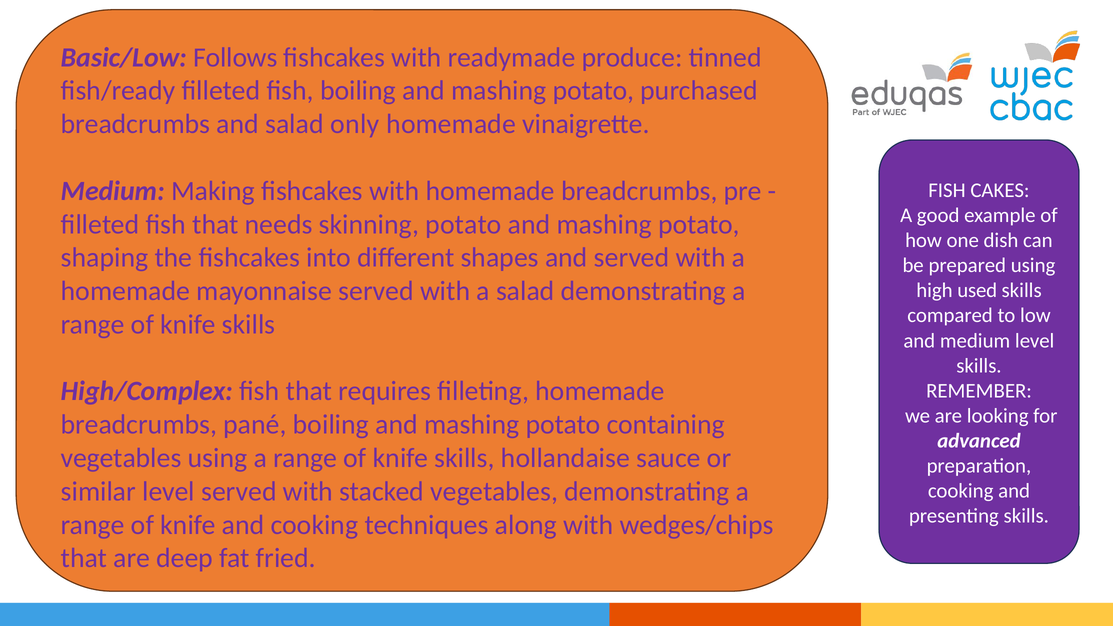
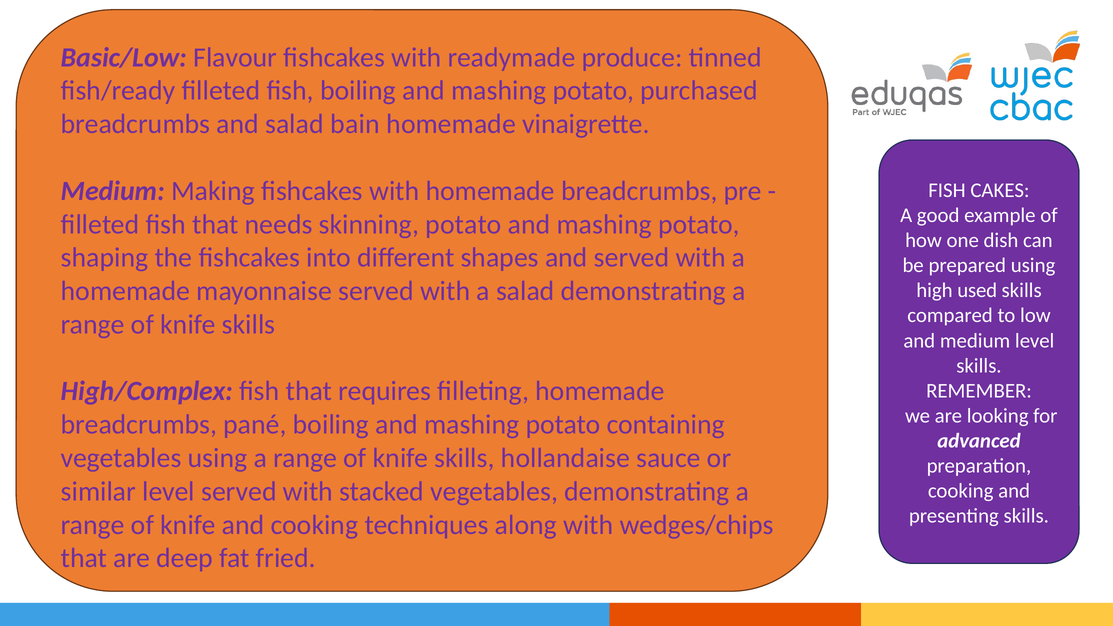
Follows: Follows -> Flavour (235, 57)
only: only -> bain (355, 124)
